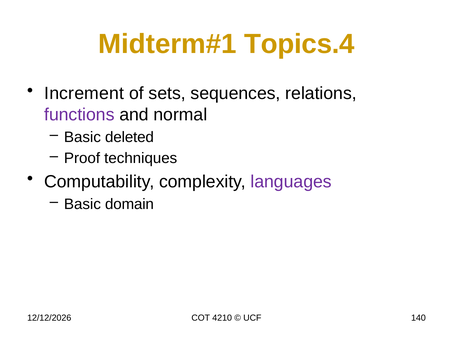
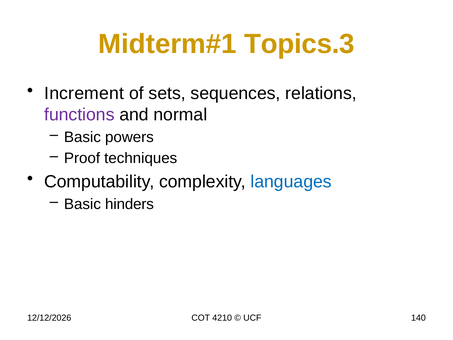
Topics.4: Topics.4 -> Topics.3 (299, 44)
deleted: deleted -> powers (129, 137)
languages colour: purple -> blue (291, 181)
domain: domain -> hinders (129, 204)
